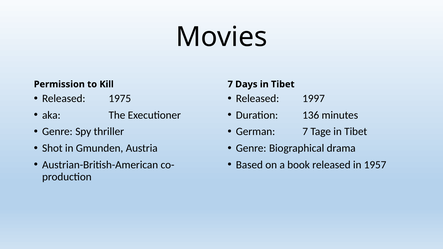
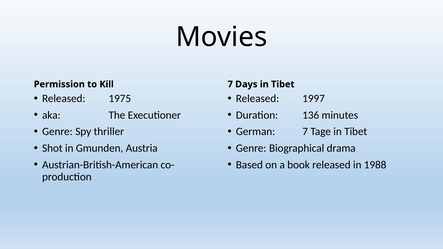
1957: 1957 -> 1988 (375, 165)
